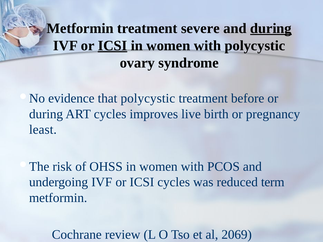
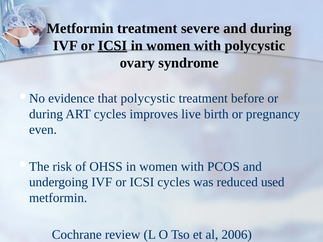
during underline: present -> none (271, 28)
least: least -> even (43, 130)
term: term -> used (273, 182)
2069: 2069 -> 2006 (237, 235)
